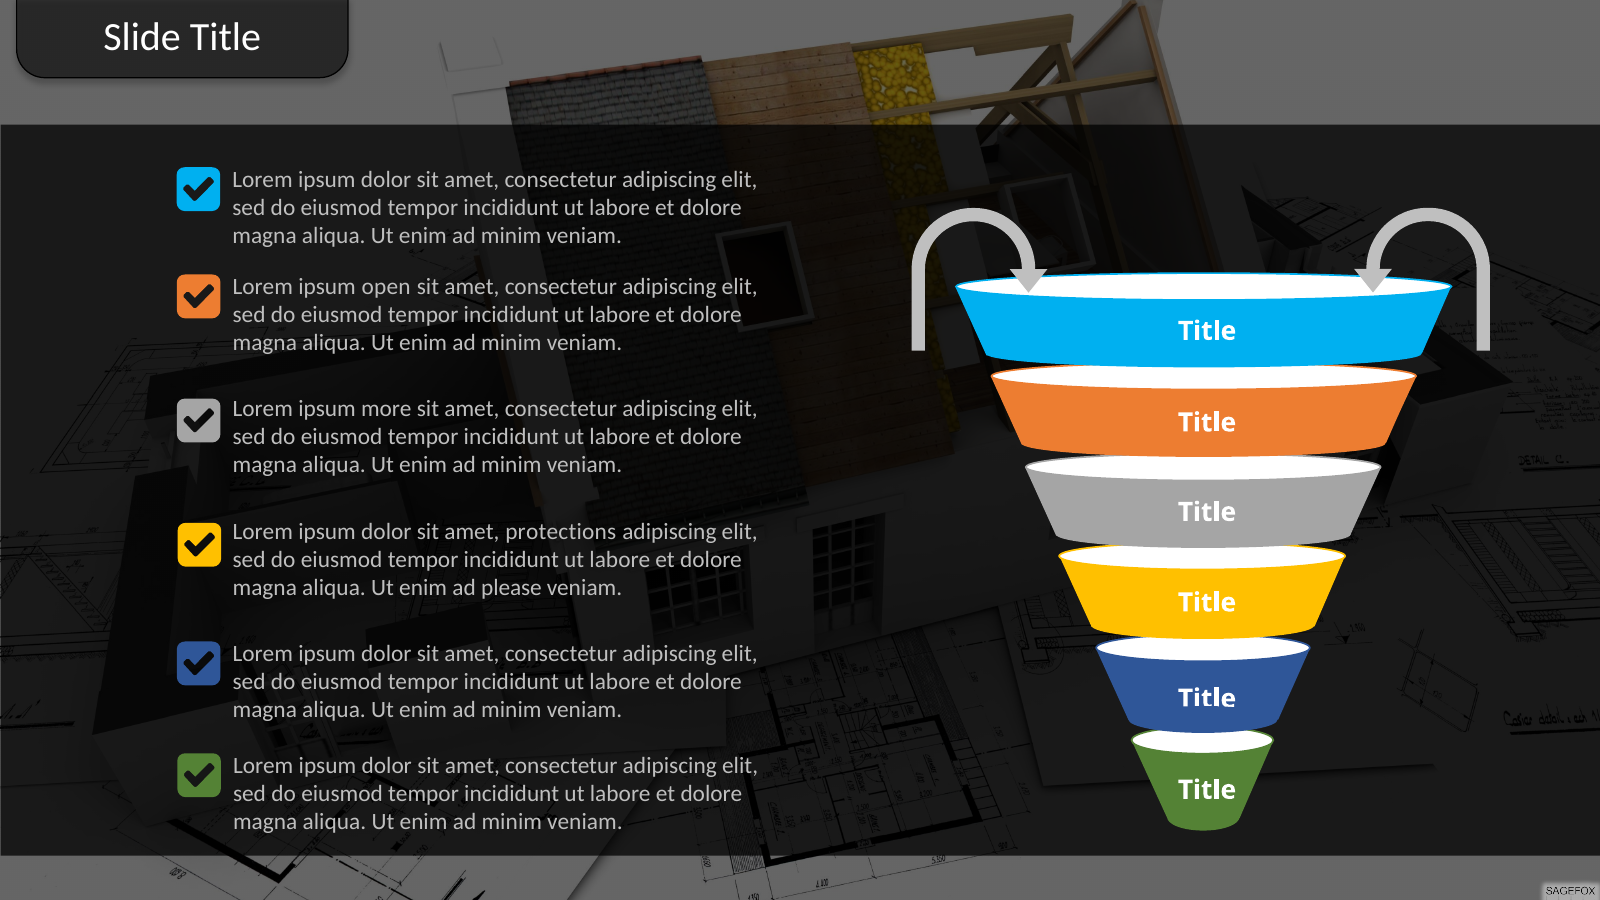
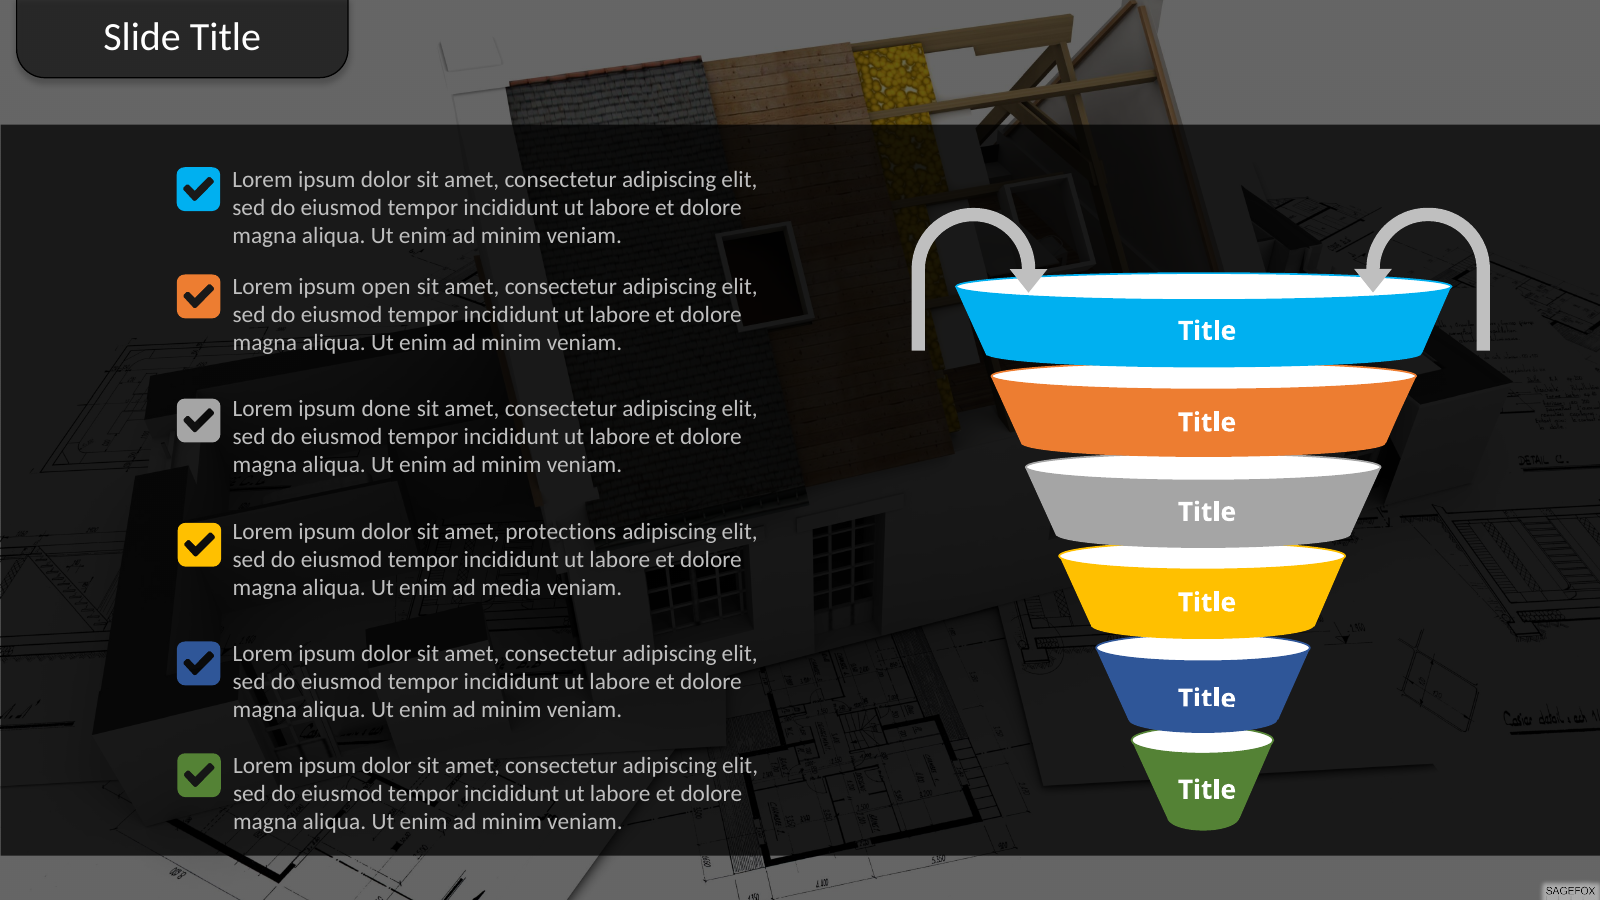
more: more -> done (386, 409)
please: please -> media (511, 588)
